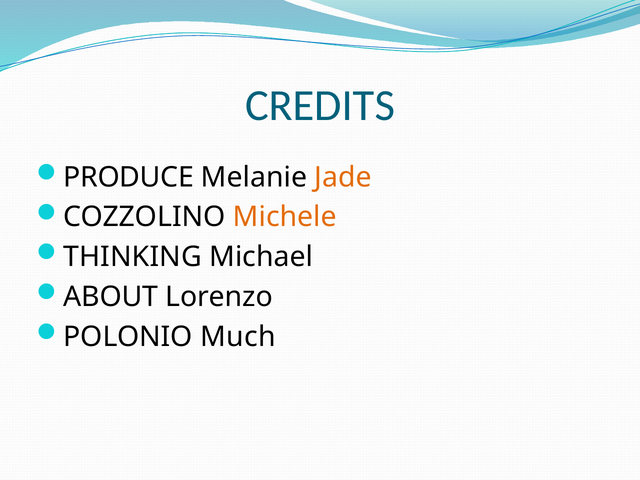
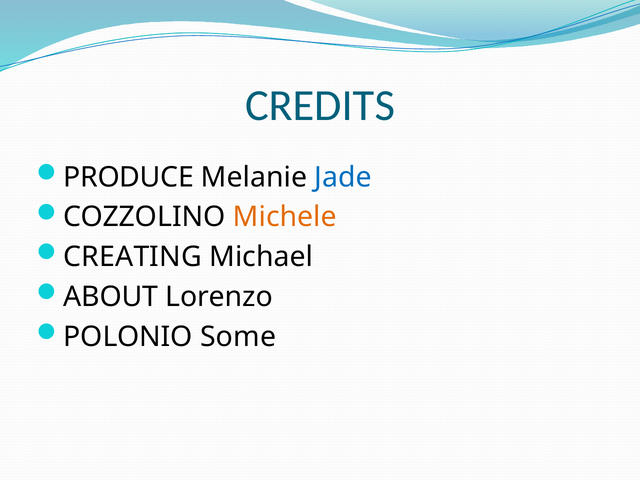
Jade colour: orange -> blue (343, 177)
THINKING: THINKING -> CREATING (133, 257)
Much: Much -> Some (238, 337)
